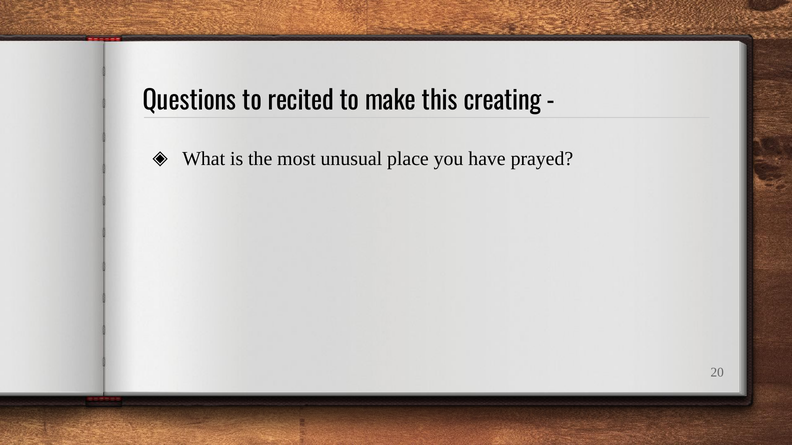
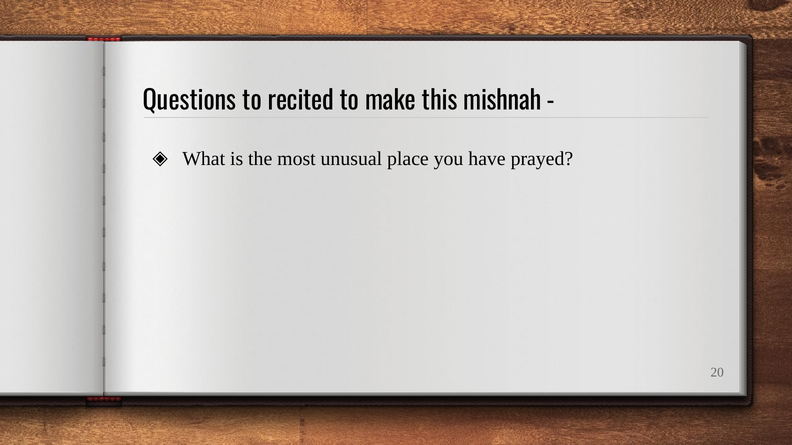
creating: creating -> mishnah (502, 101)
